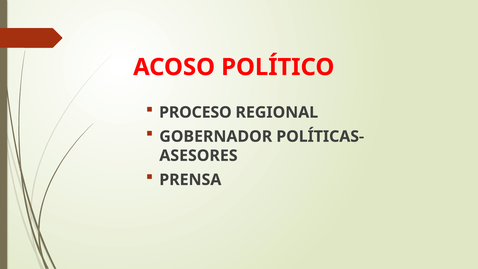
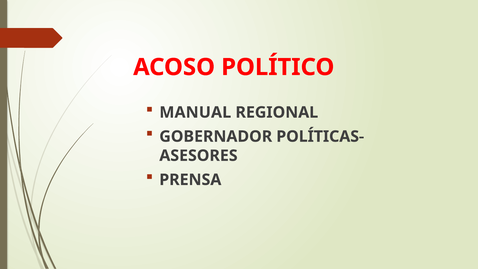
PROCESO: PROCESO -> MANUAL (195, 112)
